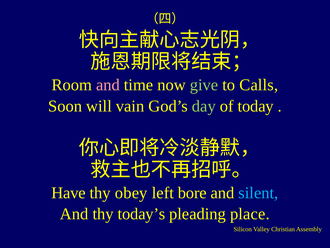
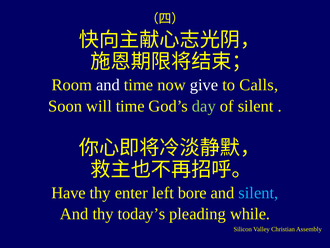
and colour: pink -> white (108, 85)
give colour: light green -> white (204, 85)
will vain: vain -> time (130, 106)
of today: today -> silent (256, 106)
obey: obey -> enter (131, 192)
place: place -> while (250, 214)
